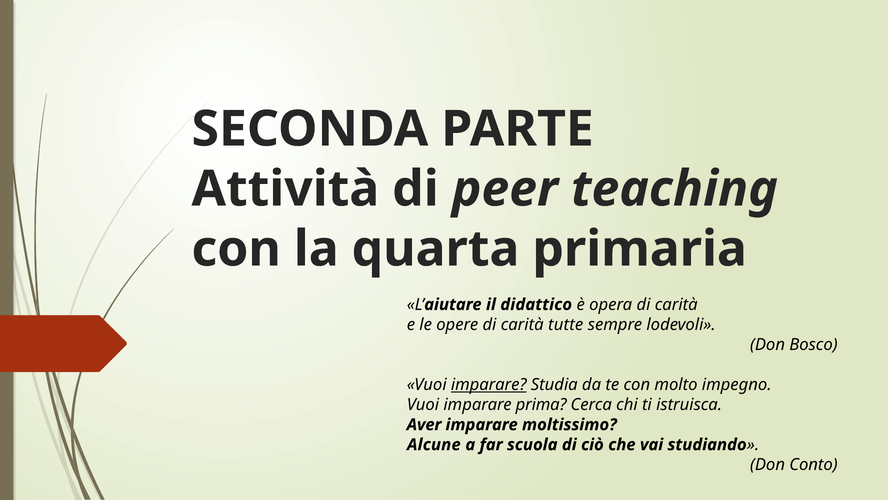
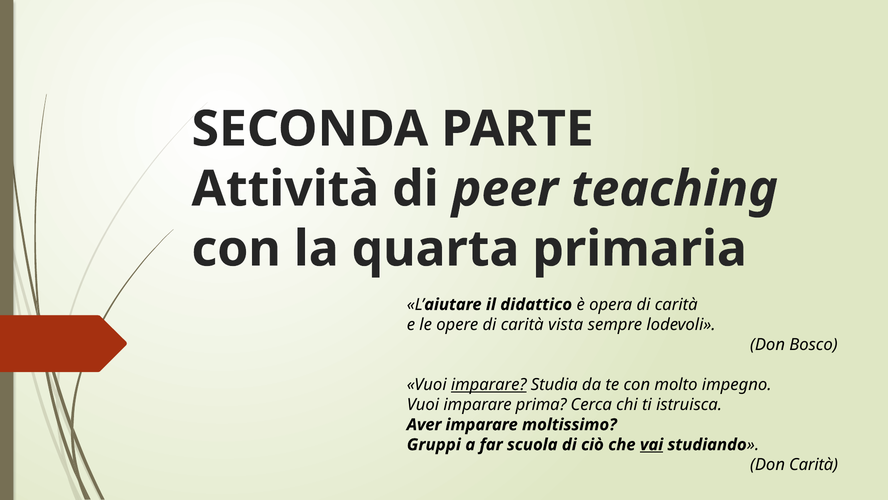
tutte: tutte -> vista (566, 324)
Alcune: Alcune -> Gruppi (434, 444)
vai underline: none -> present (652, 444)
Don Conto: Conto -> Carità (814, 464)
